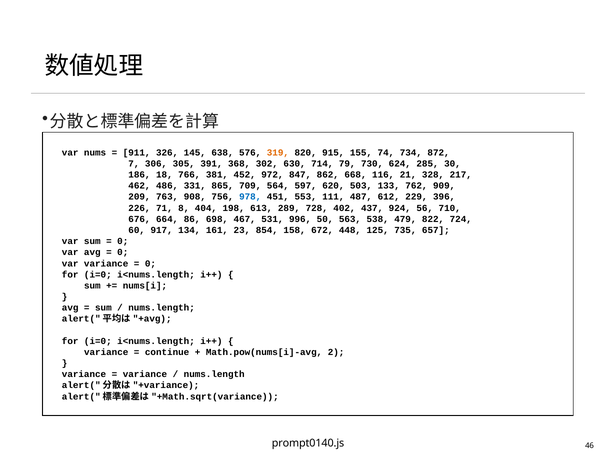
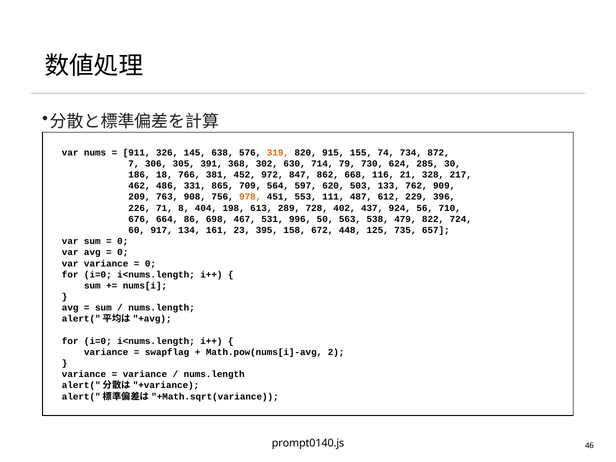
978 colour: blue -> orange (250, 197)
854: 854 -> 395 (267, 230)
continue: continue -> swapflag (167, 352)
